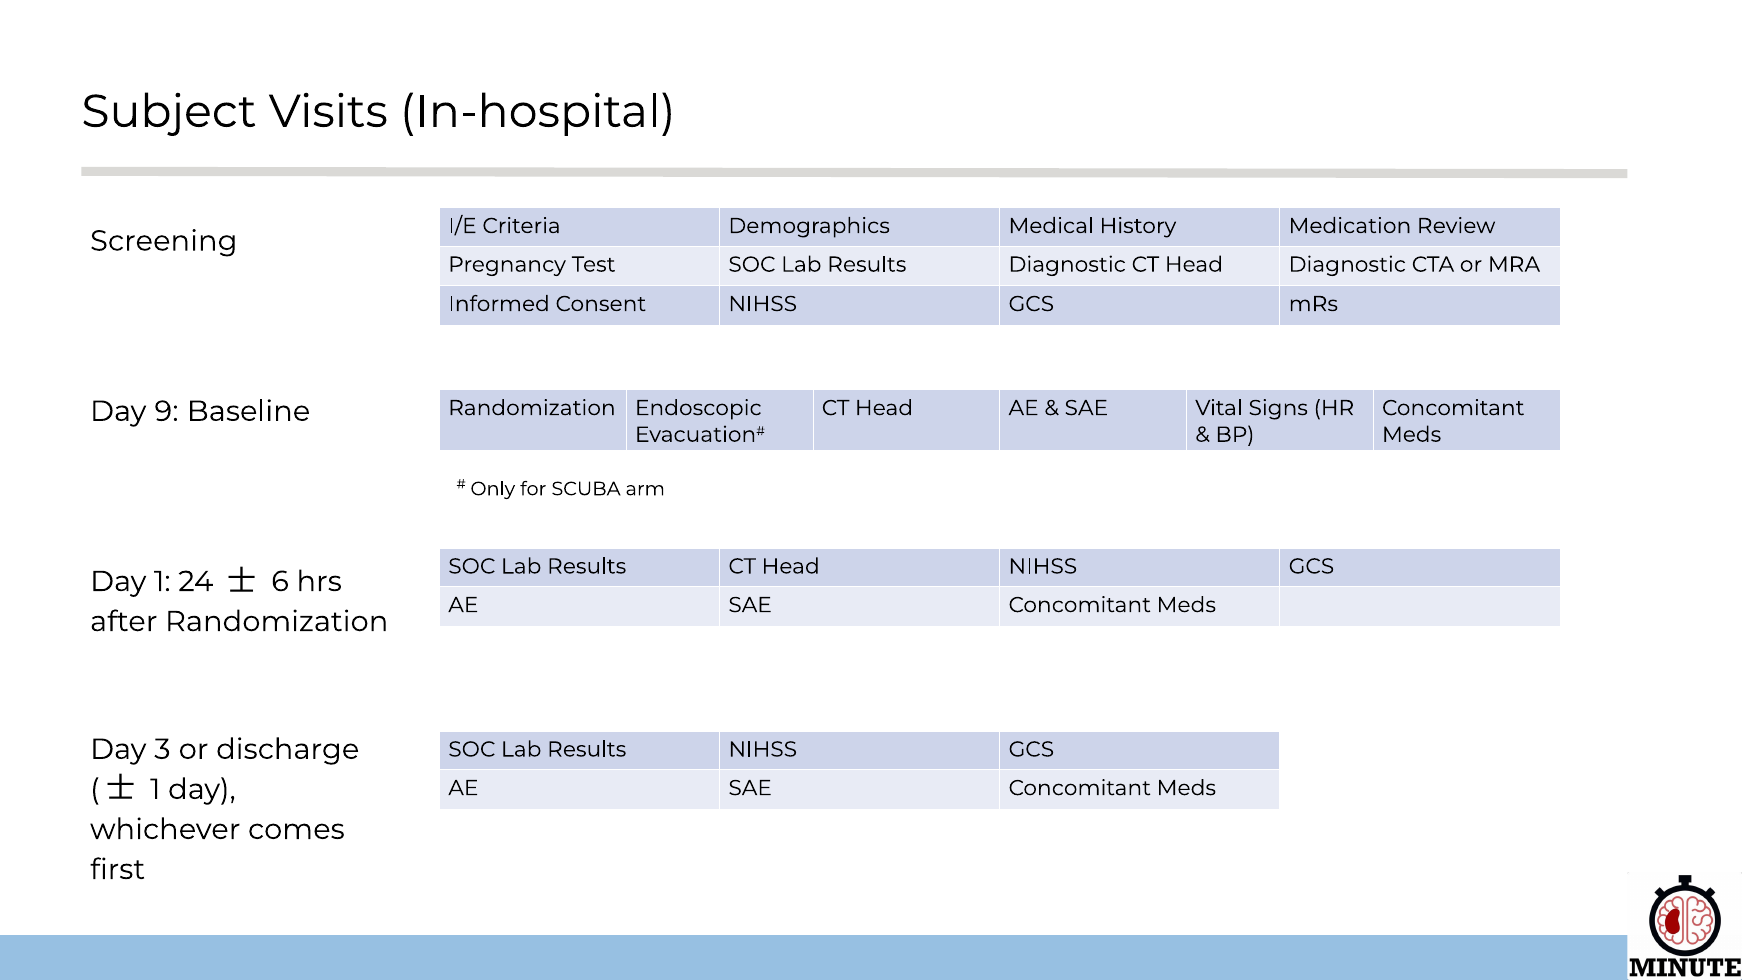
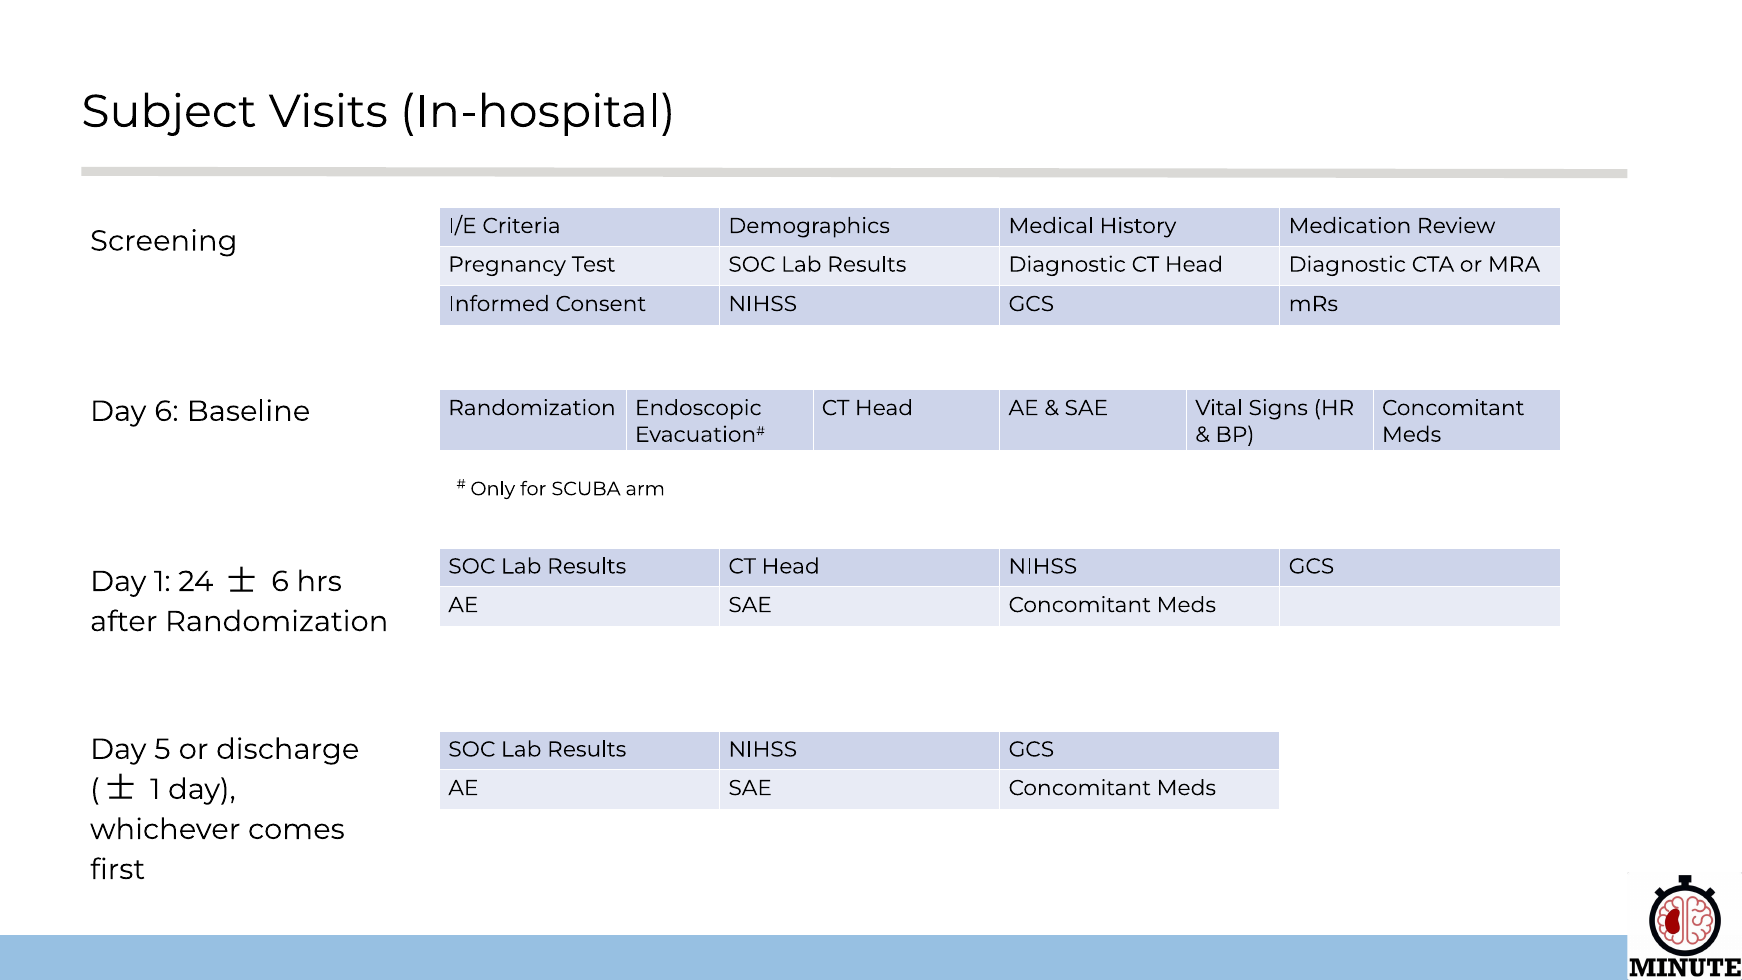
Day 9: 9 -> 6 (166, 411)
3: 3 -> 5 (162, 749)
